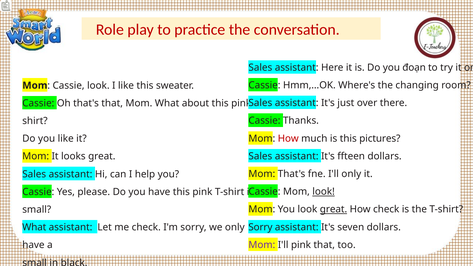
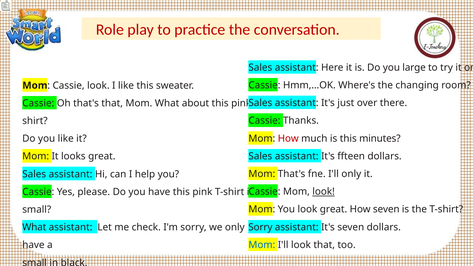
đoạn: đoạn -> large (414, 68)
pictures: pictures -> minutes (380, 138)
great underline: present -> none (334, 209)
How check: check -> seven (386, 209)
Mom colour: purple -> blue (262, 245)
I'll pink: pink -> look (301, 245)
